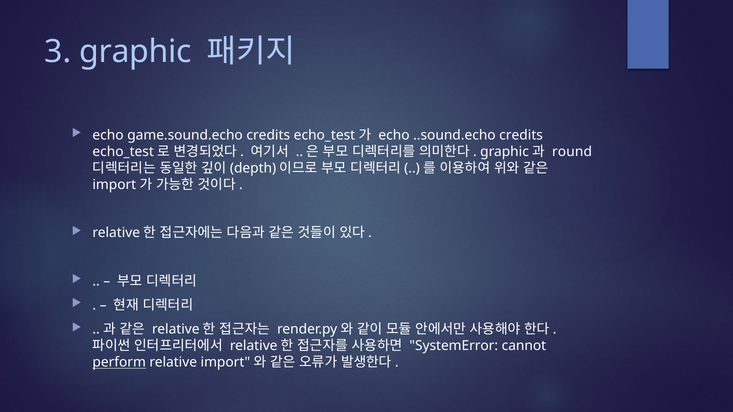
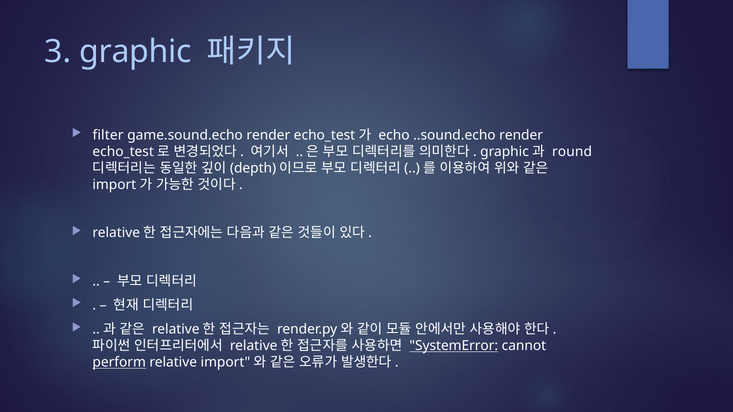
echo: echo -> filter (108, 135)
game.sound.echo credits: credits -> render (268, 135)
..sound.echo credits: credits -> render (521, 135)
SystemError underline: none -> present (454, 346)
